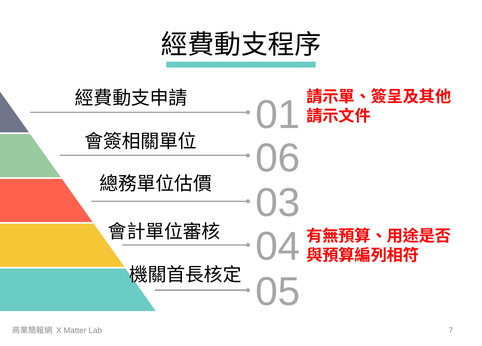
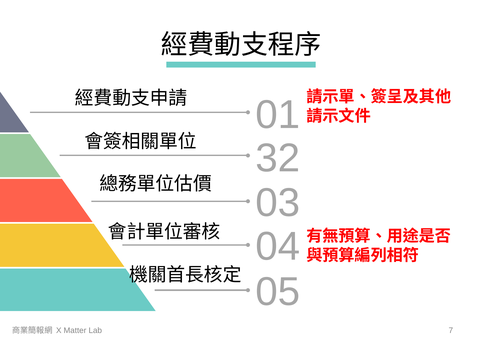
06: 06 -> 32 (278, 158)
